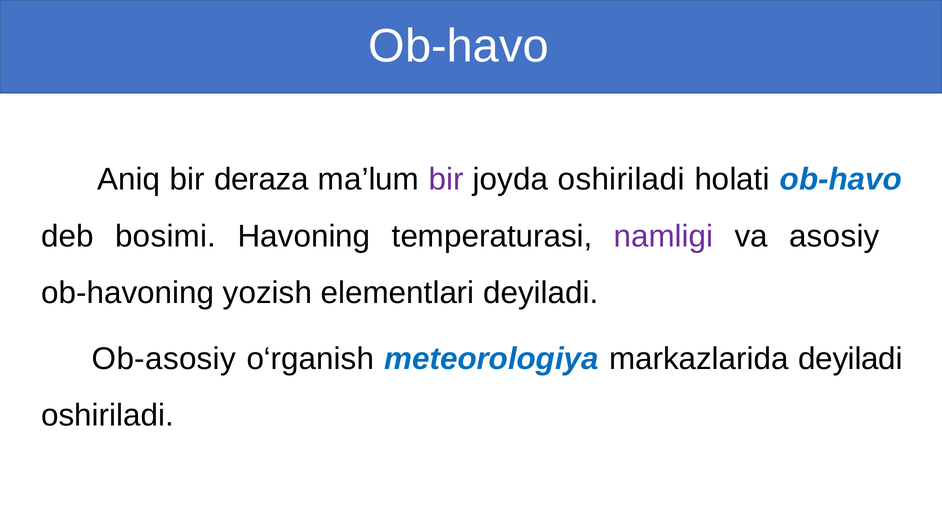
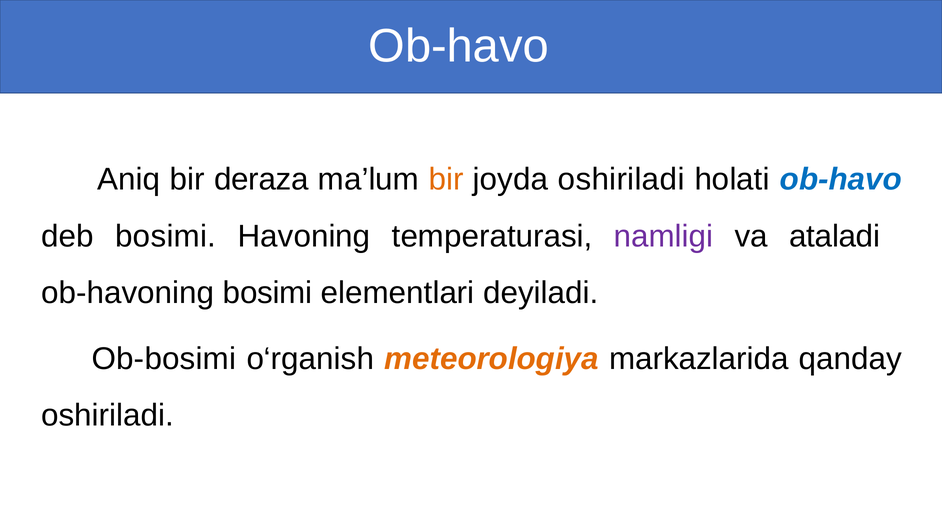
bir colour: purple -> orange (446, 180)
asosiy: asosiy -> ataladi (835, 236)
ob-havoning yozish: yozish -> bosimi (268, 293)
Ob-asosiy: Ob-asosiy -> Ob-bosimi (164, 359)
meteorologiya colour: blue -> orange (491, 359)
markazlarida deyiladi: deyiladi -> qanday (850, 359)
